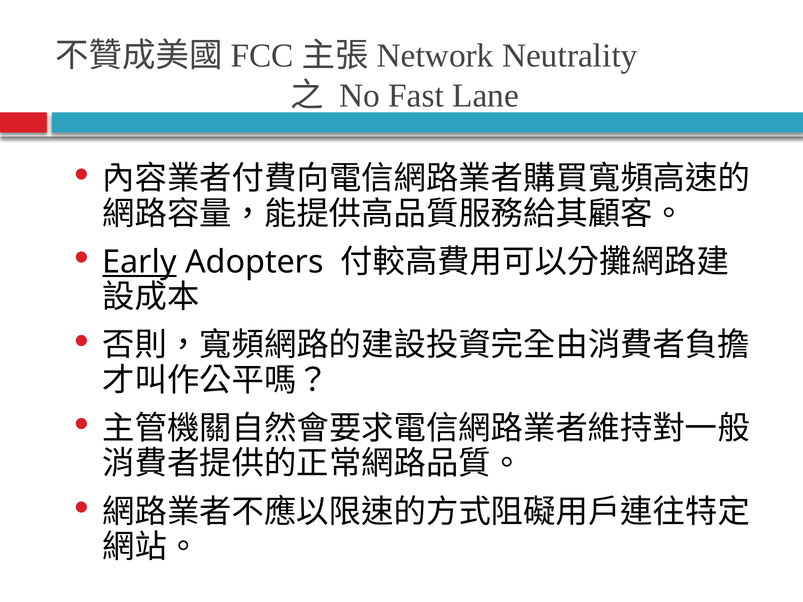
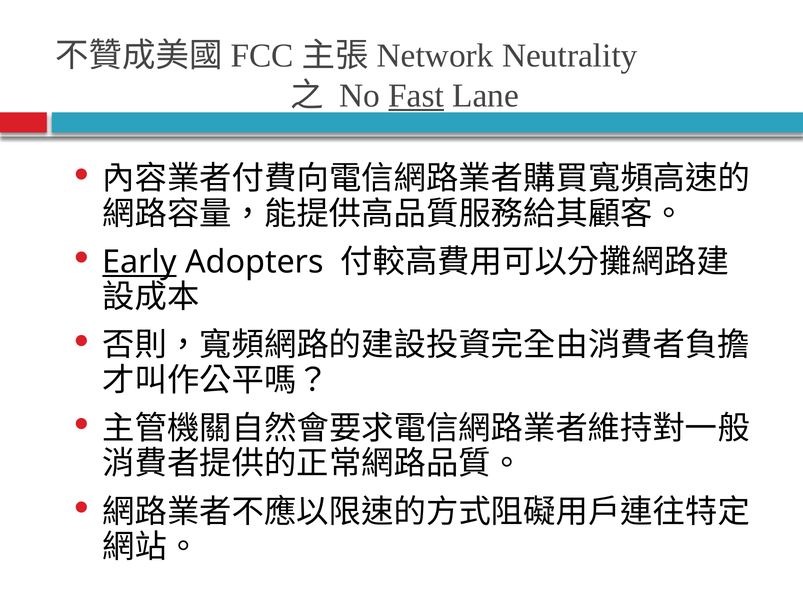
Fast underline: none -> present (416, 96)
